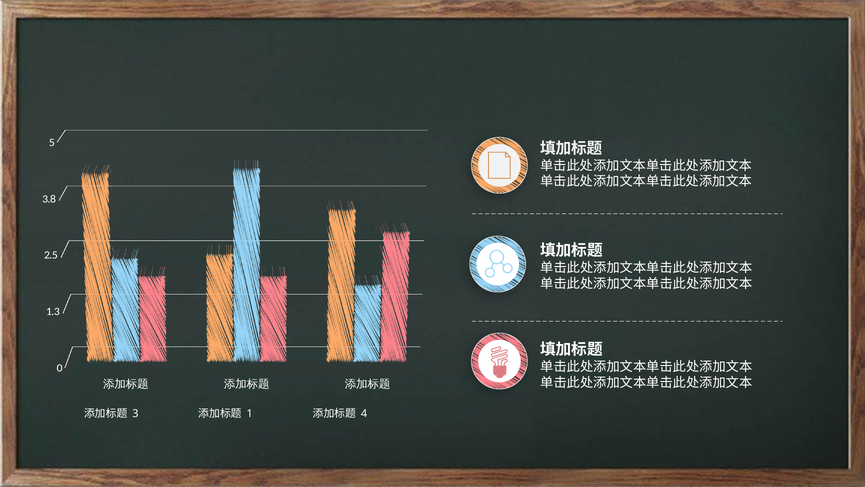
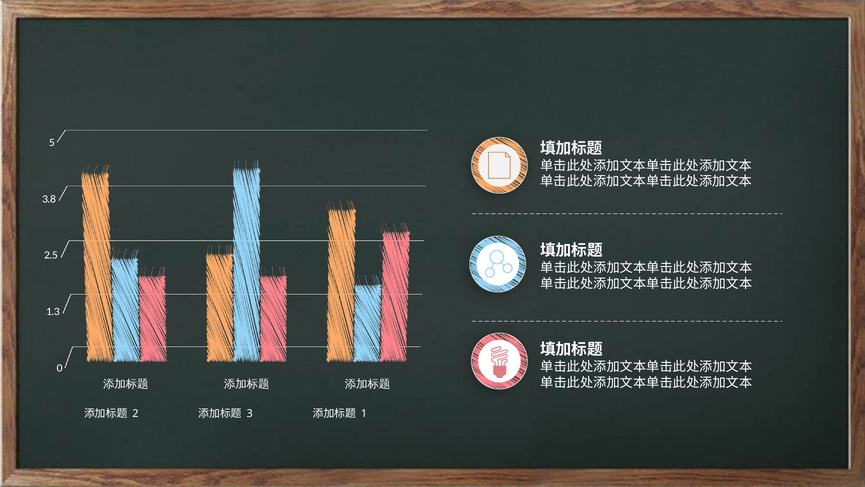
3: 3 -> 2 (135, 413)
1: 1 -> 3 (250, 413)
4: 4 -> 1 (364, 413)
